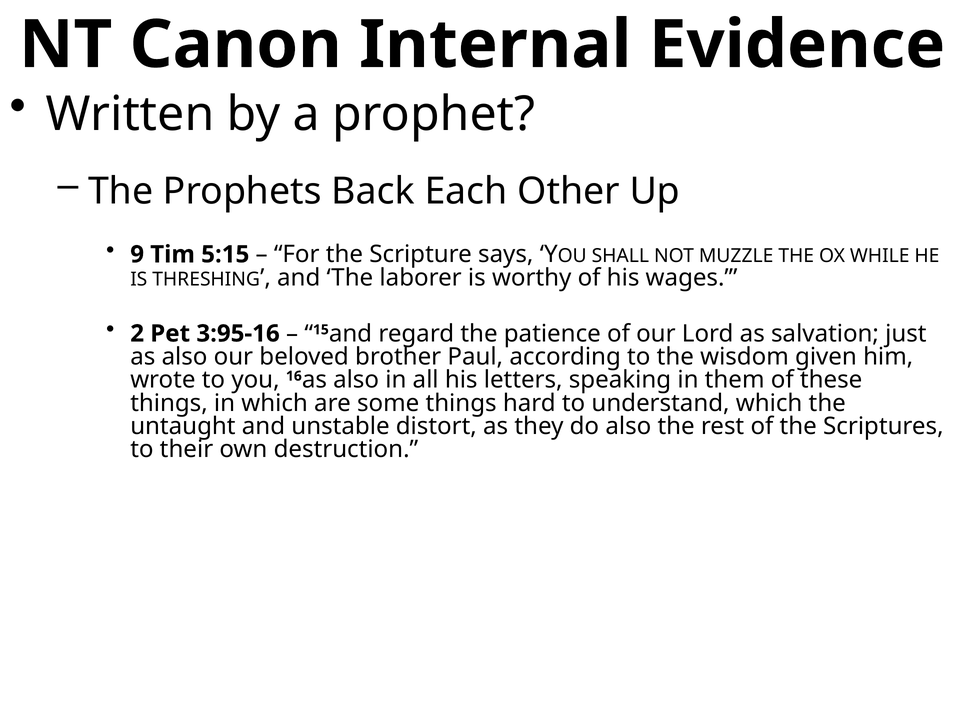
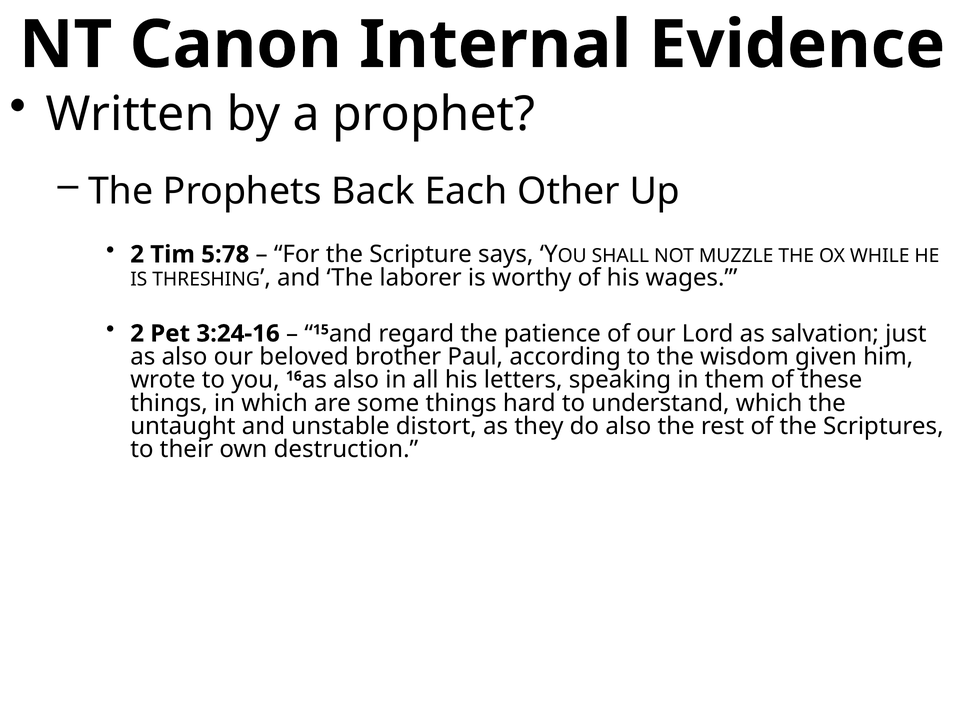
9: 9 -> 2 (137, 254)
5:15: 5:15 -> 5:78 (225, 254)
3:95-16: 3:95-16 -> 3:24-16 (238, 333)
